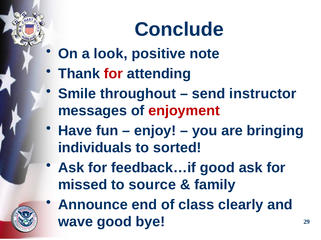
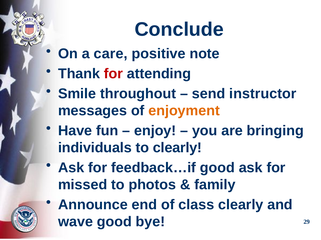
look: look -> care (111, 54)
enjoyment colour: red -> orange (184, 111)
to sorted: sorted -> clearly (177, 148)
source: source -> photos (152, 185)
